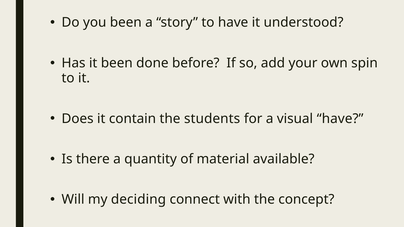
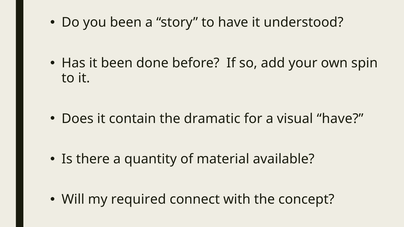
students: students -> dramatic (212, 119)
deciding: deciding -> required (139, 200)
